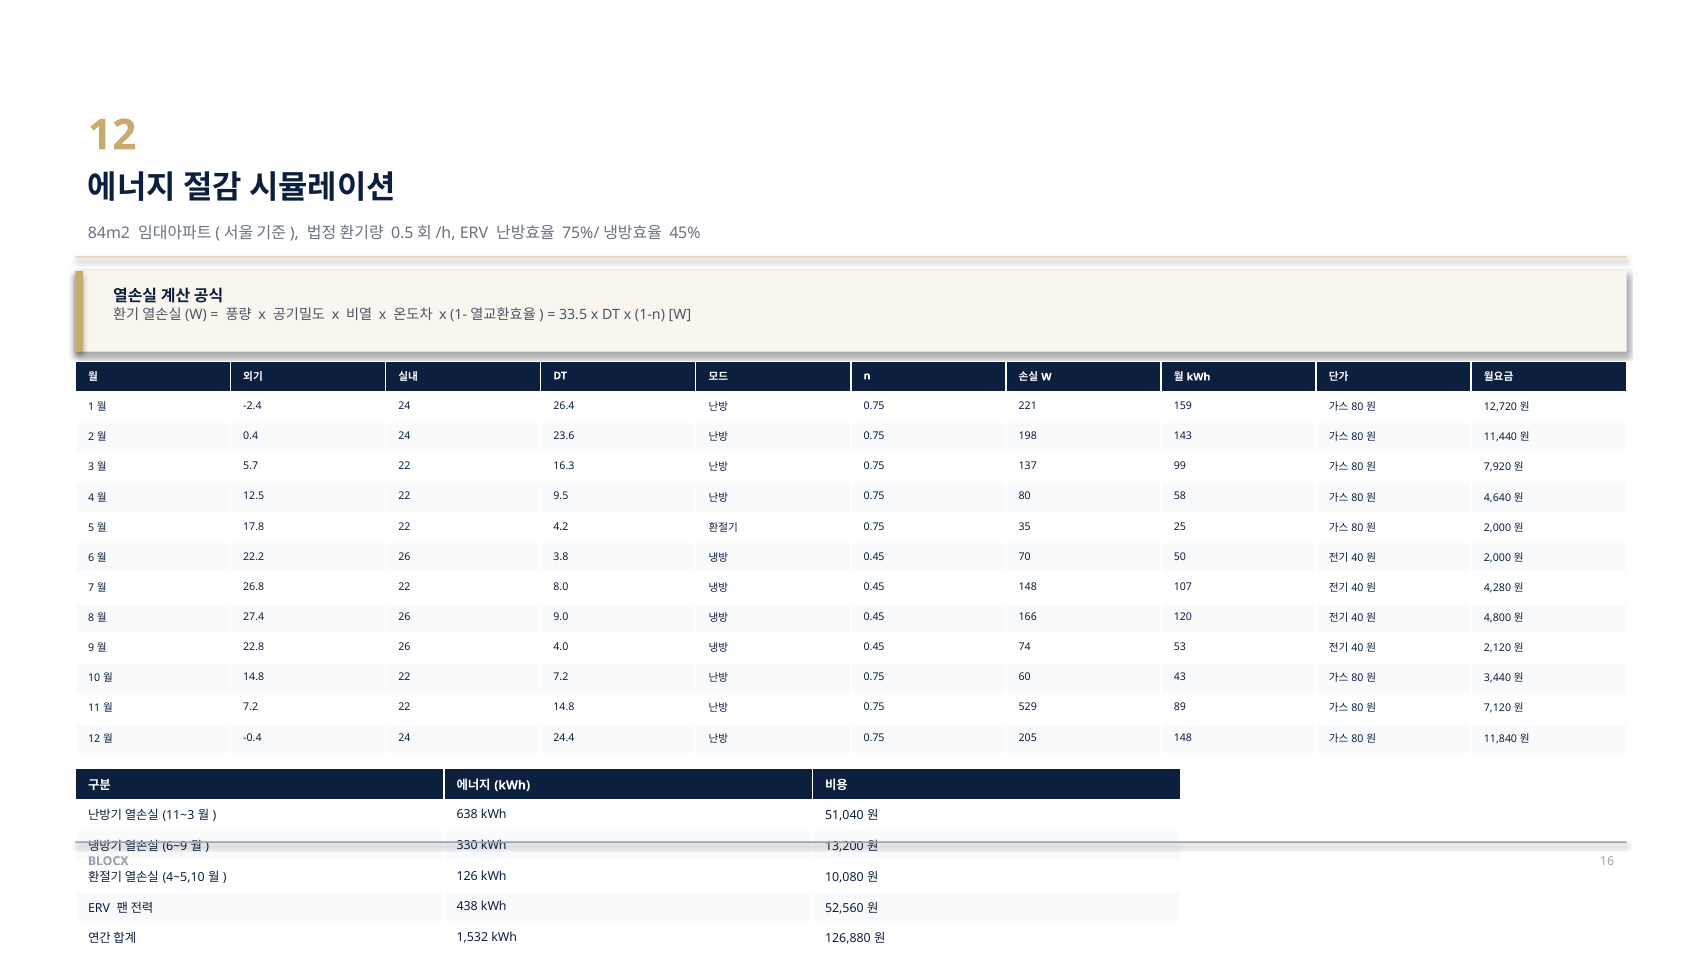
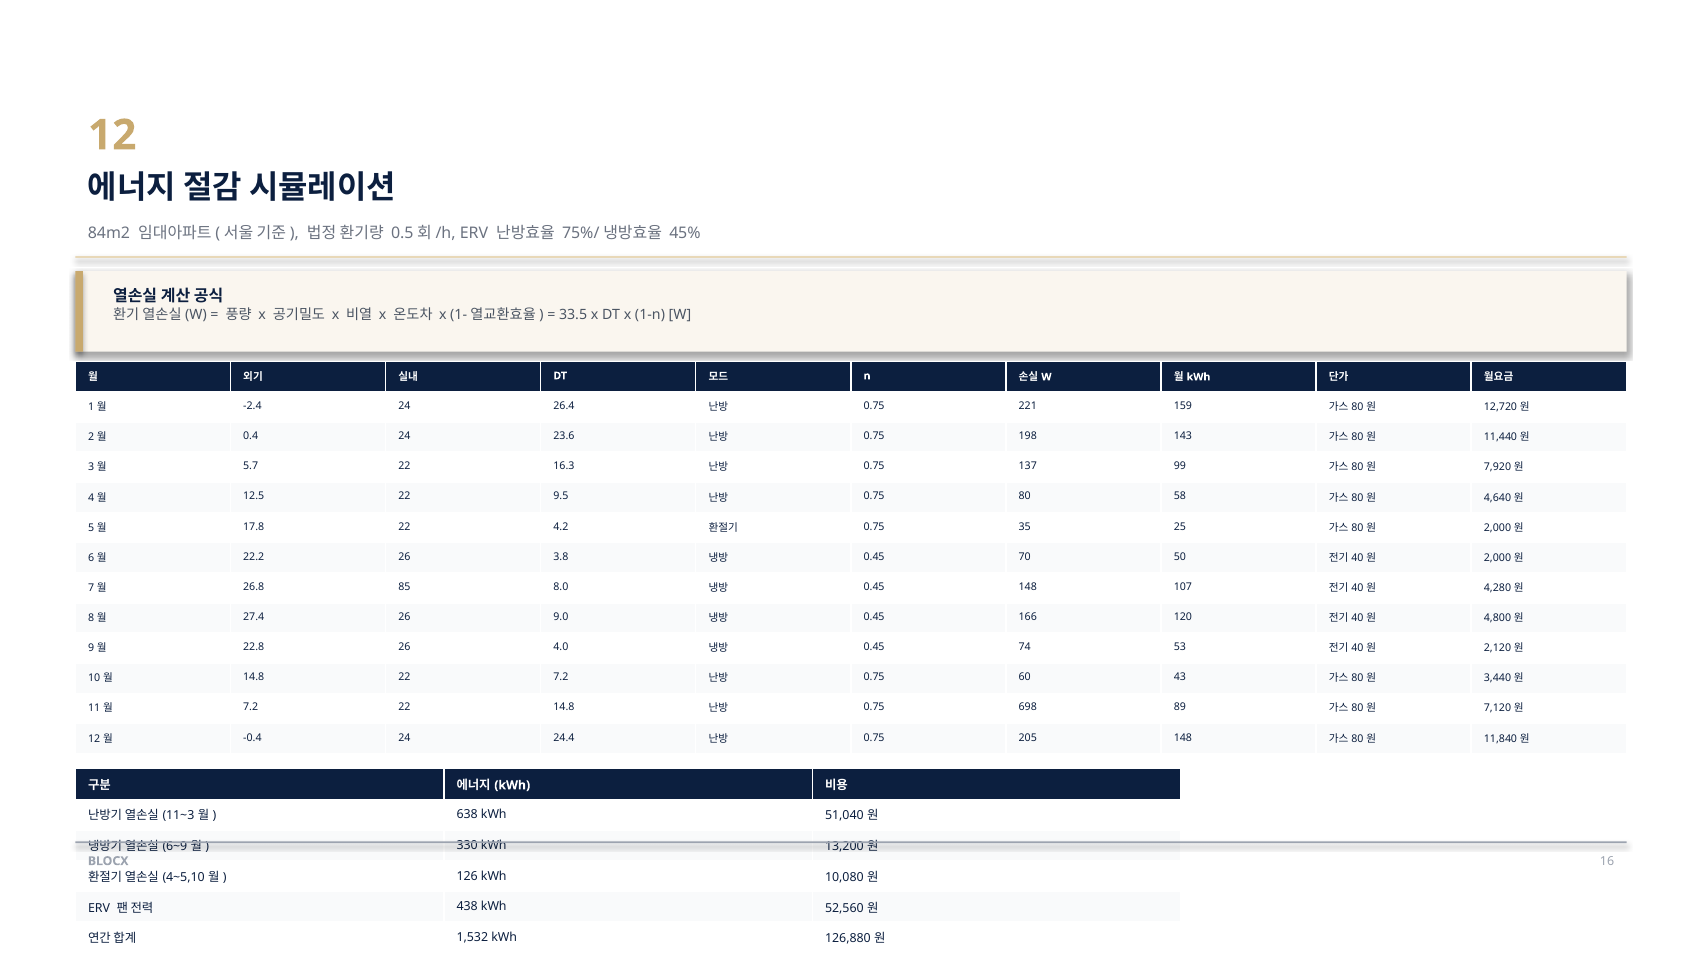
26.8 22: 22 -> 85 (404, 587)
529: 529 -> 698 (1028, 708)
